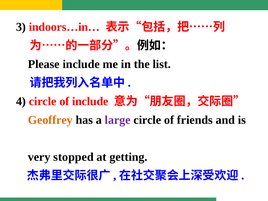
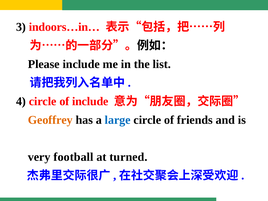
large colour: purple -> blue (118, 120)
stopped: stopped -> football (74, 157)
getting: getting -> turned (128, 157)
